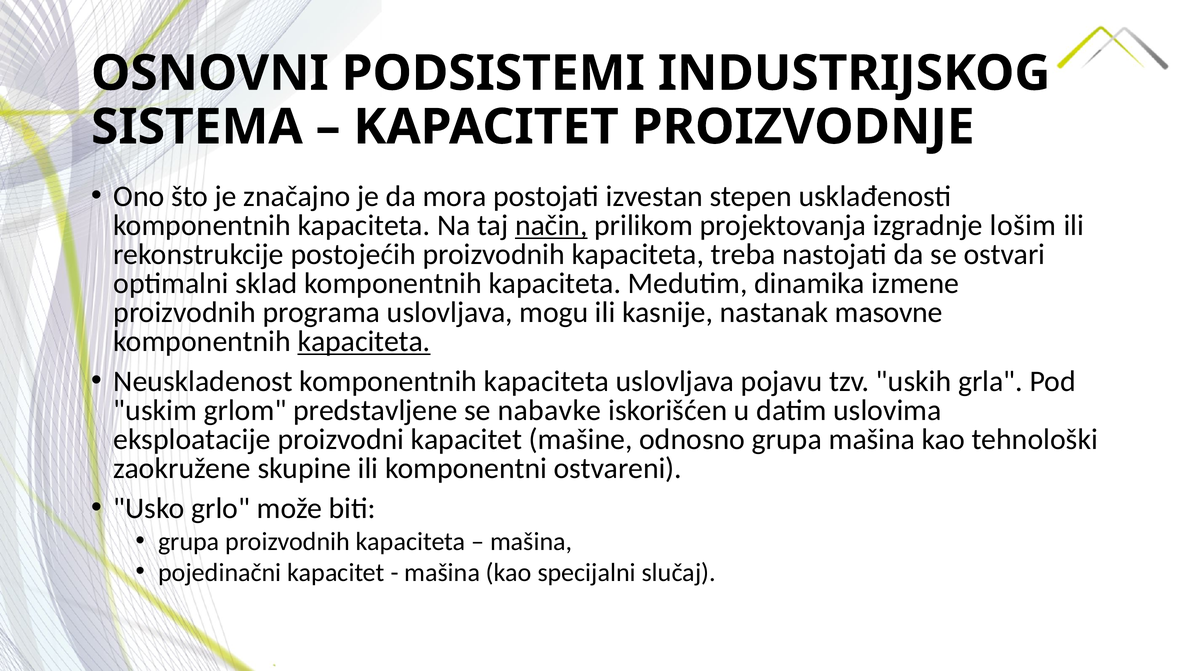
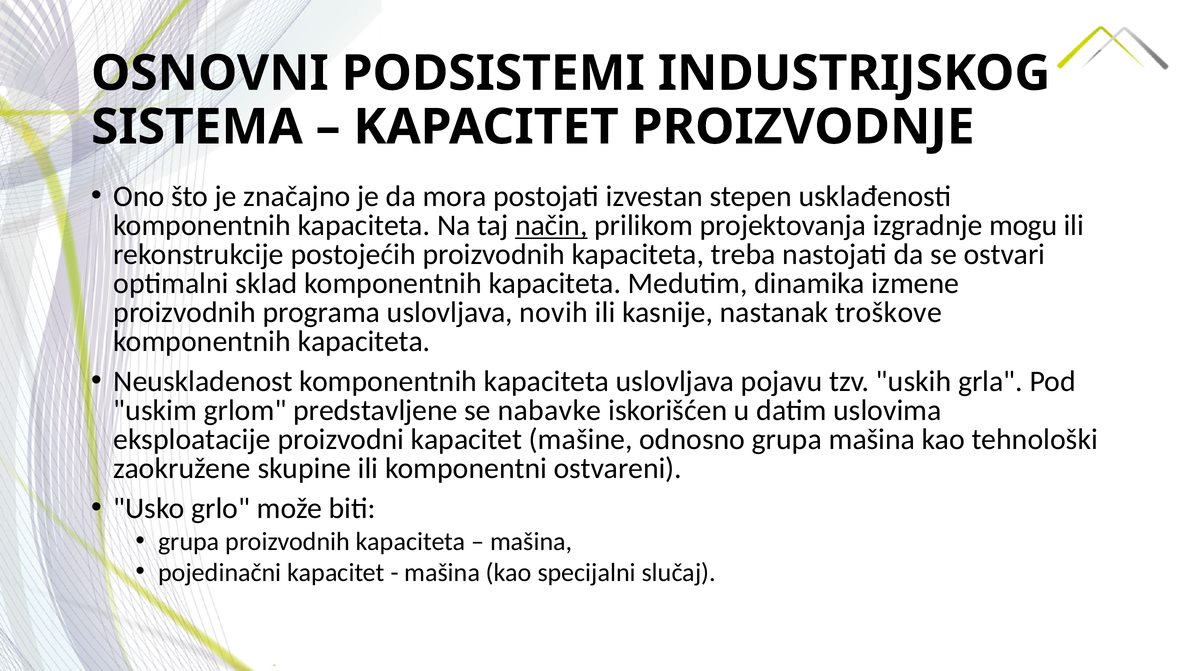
lošim: lošim -> mogu (1023, 226)
mogu: mogu -> novih (554, 313)
masovne: masovne -> troškove (889, 313)
kapaciteta underline: present -> none (364, 342)
